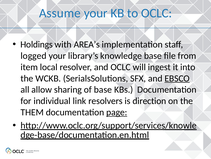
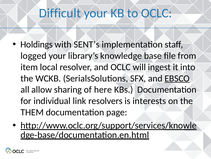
Assume: Assume -> Difficult (60, 13)
AREA’s: AREA’s -> SENT’s (87, 44)
of base: base -> here (103, 89)
direction: direction -> interests (149, 101)
page underline: present -> none (117, 112)
